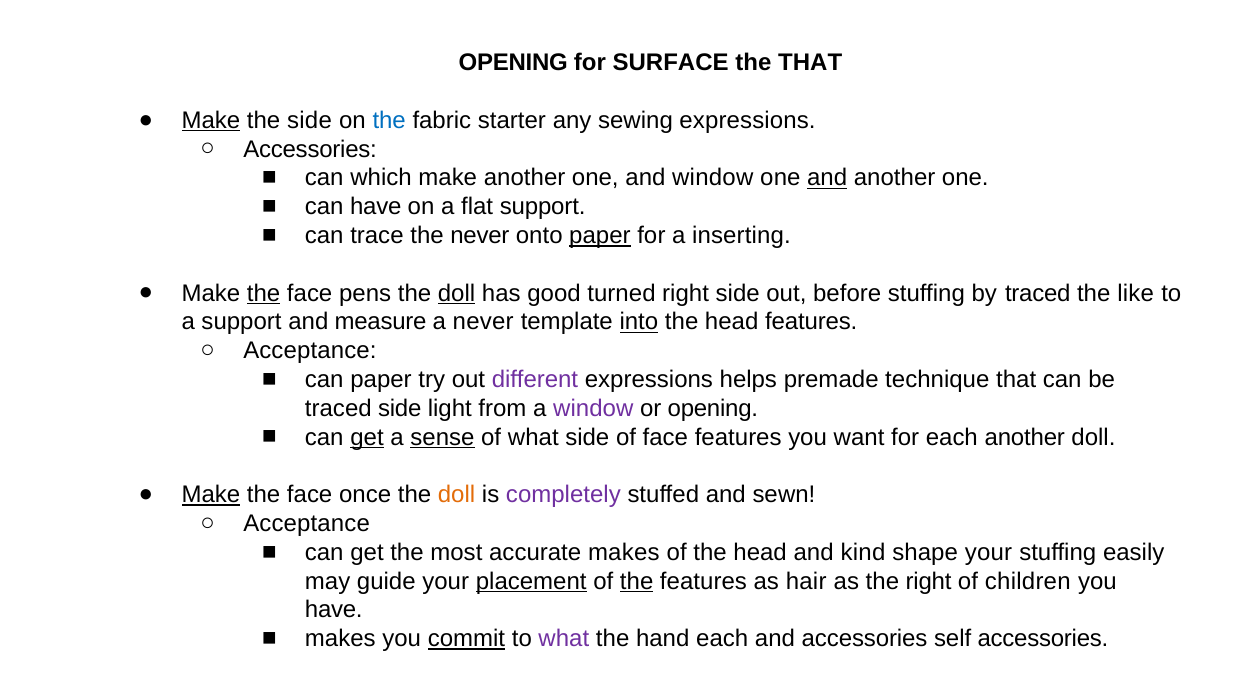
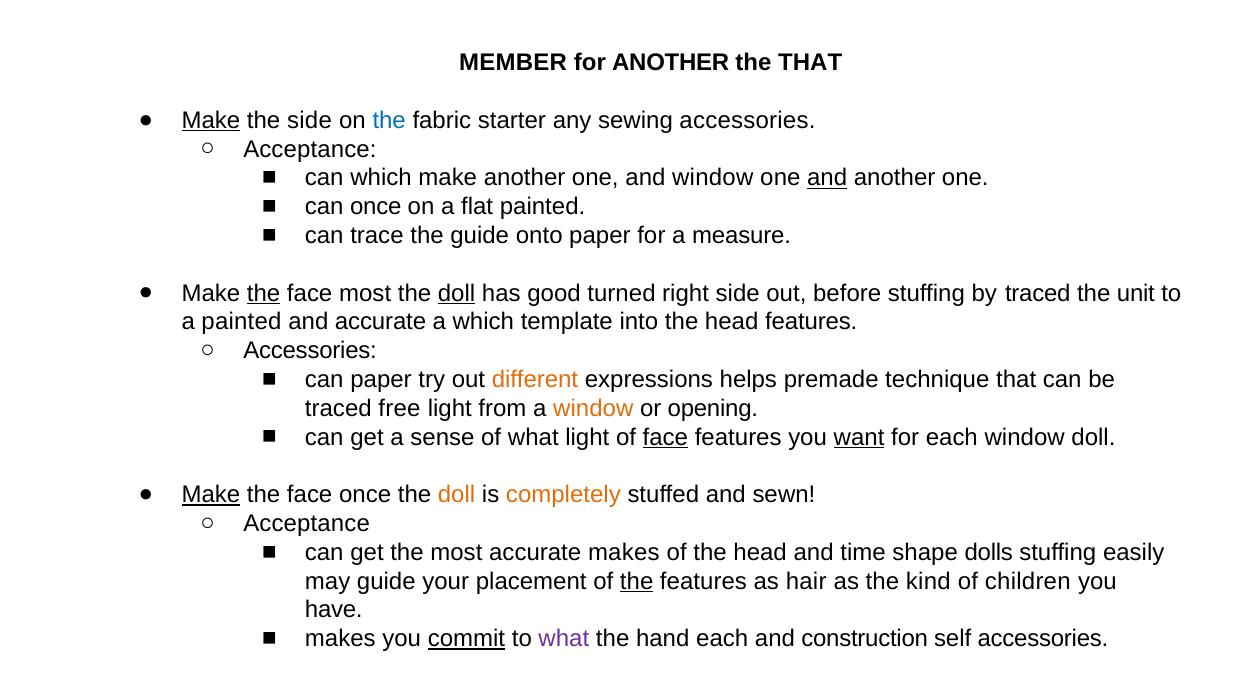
OPENING: OPENING -> MEMBER (513, 63)
for SURFACE: SURFACE -> ANOTHER (671, 63)
sewing expressions: expressions -> accessories (747, 120)
Accessories: Accessories -> Acceptance (310, 149)
can have: have -> once (376, 207)
flat support: support -> painted (543, 207)
the never: never -> guide (480, 236)
paper underline: present -> none (600, 236)
inserting: inserting -> measure (742, 236)
face pens: pens -> most (365, 293)
like: like -> unit (1136, 293)
a support: support -> painted (241, 322)
and measure: measure -> accurate (381, 322)
a never: never -> which (483, 322)
into underline: present -> none (639, 322)
Acceptance: Acceptance -> Accessories (310, 351)
different colour: purple -> orange (535, 380)
traced side: side -> free (400, 408)
window colour: purple -> orange (593, 408)
get underline: present -> none (367, 437)
sense underline: present -> none (442, 437)
what side: side -> light (587, 437)
face underline: none -> present (665, 437)
want underline: none -> present (859, 437)
each another: another -> window (1025, 437)
completely colour: purple -> orange (563, 495)
kind: kind -> time (863, 553)
shape your: your -> dolls (989, 553)
placement underline: present -> none (531, 581)
the right: right -> kind (928, 581)
and accessories: accessories -> construction (865, 639)
